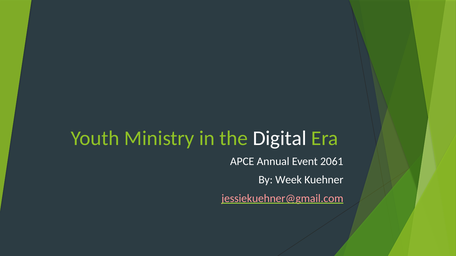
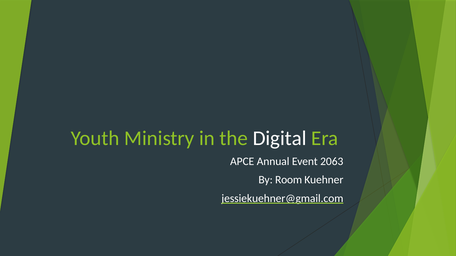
2061: 2061 -> 2063 (332, 162)
Week: Week -> Room (289, 180)
jessiekuehner@gmail.com colour: pink -> white (282, 199)
